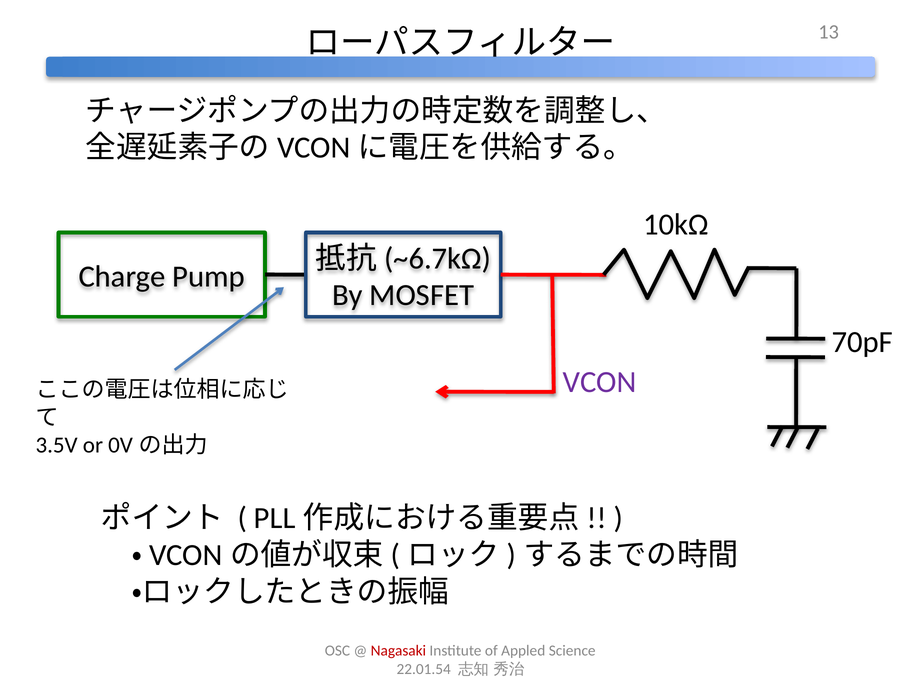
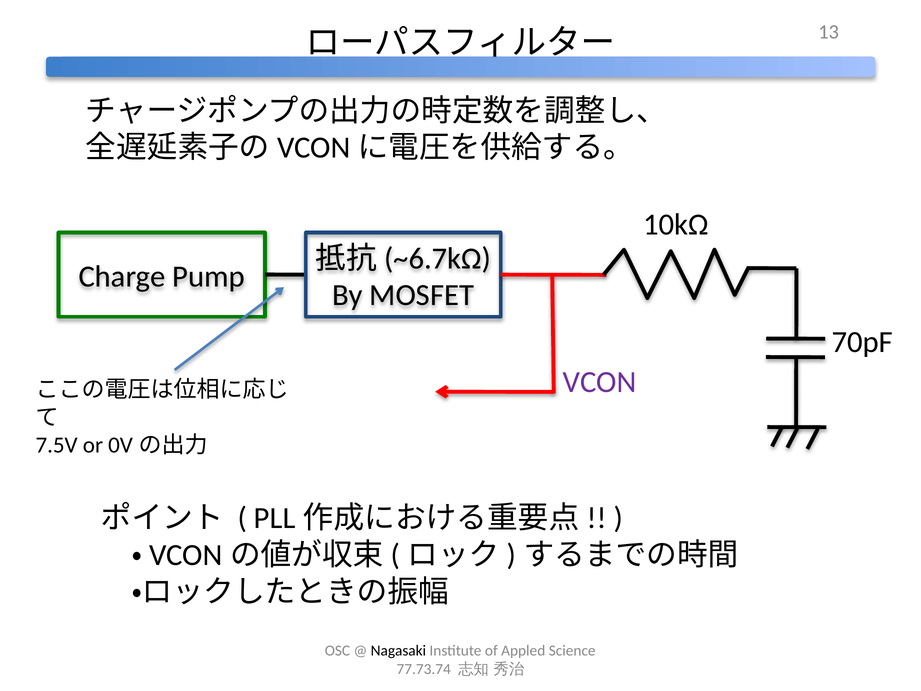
3.5V: 3.5V -> 7.5V (57, 445)
Nagasaki colour: red -> black (398, 650)
22.01.54: 22.01.54 -> 77.73.74 (424, 669)
